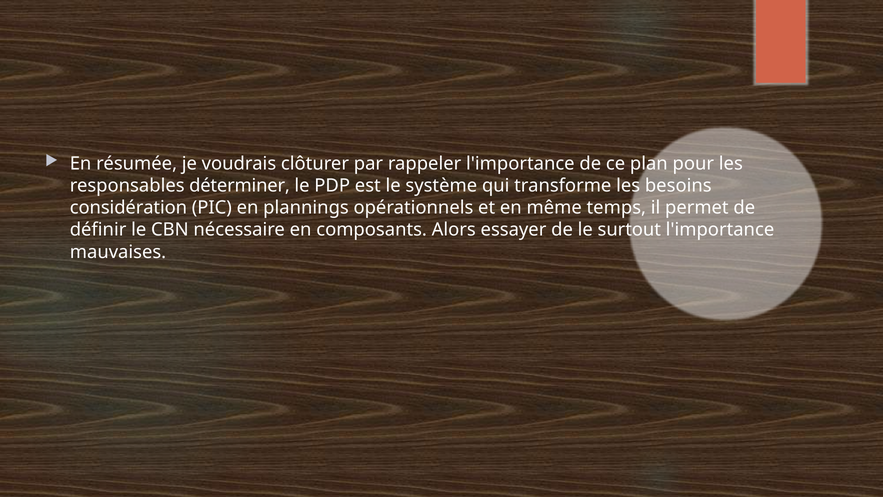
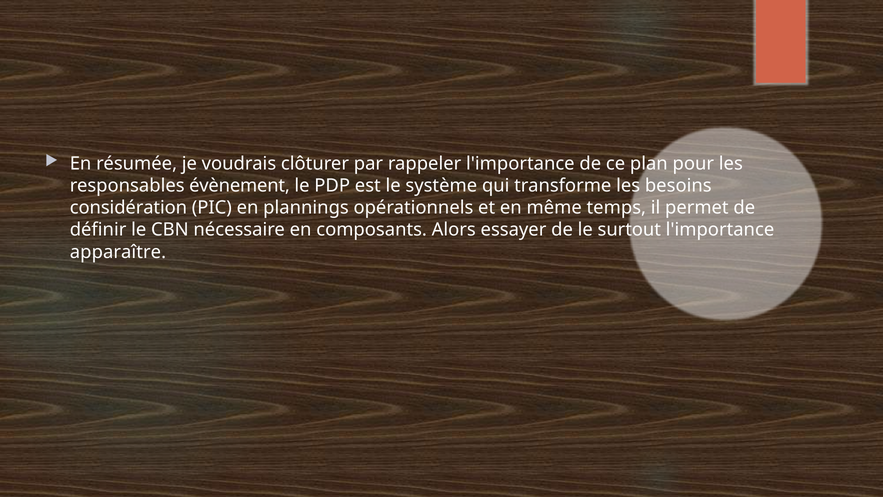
déterminer: déterminer -> évènement (240, 186)
mauvaises: mauvaises -> apparaître (118, 252)
